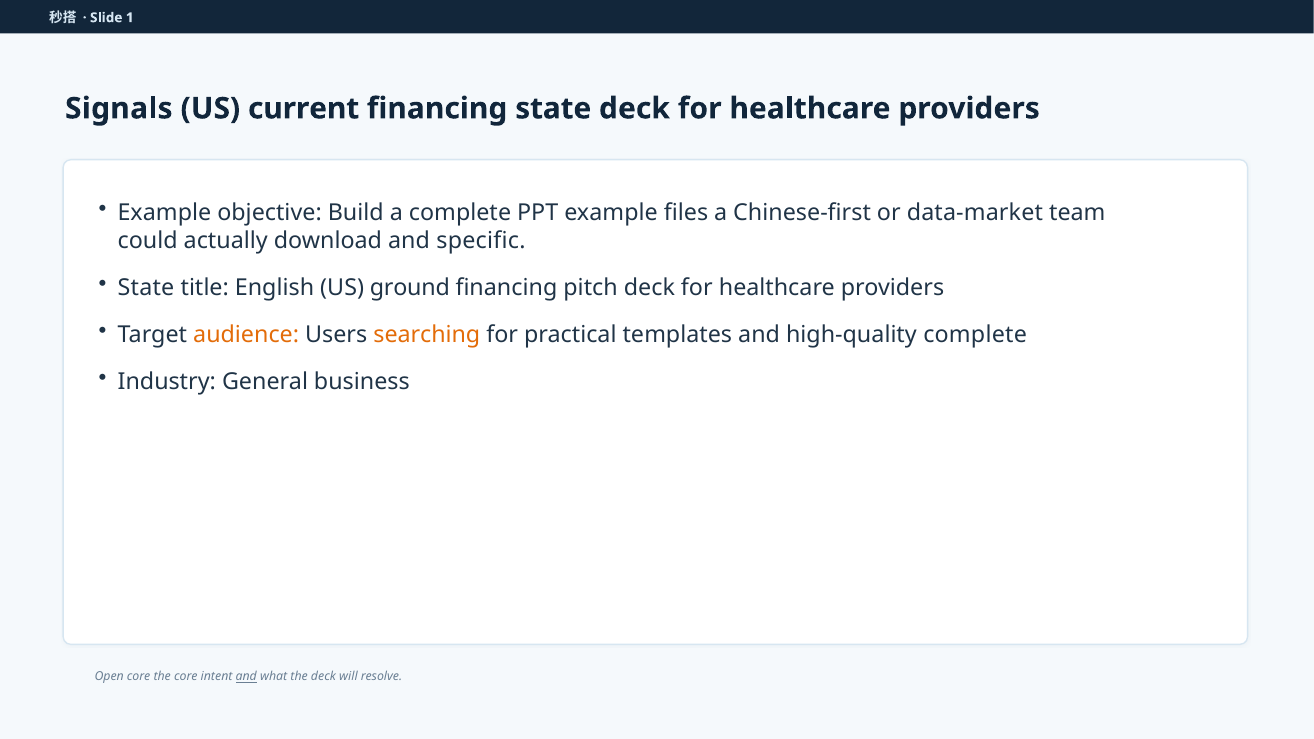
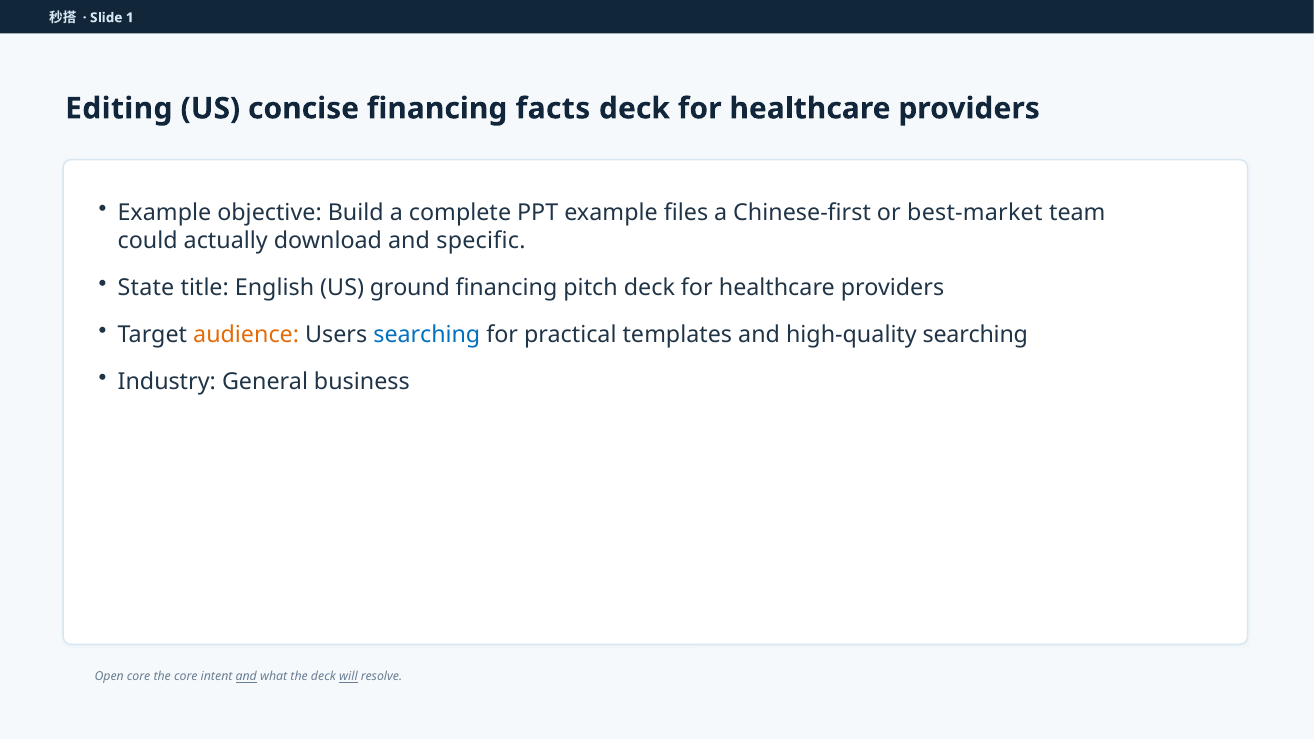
Signals: Signals -> Editing (119, 109)
current: current -> concise (304, 109)
financing state: state -> facts (553, 109)
data-market: data-market -> best-market (975, 213)
searching colour: orange -> blue (427, 335)
high-quality complete: complete -> searching (975, 335)
will underline: none -> present (348, 677)
